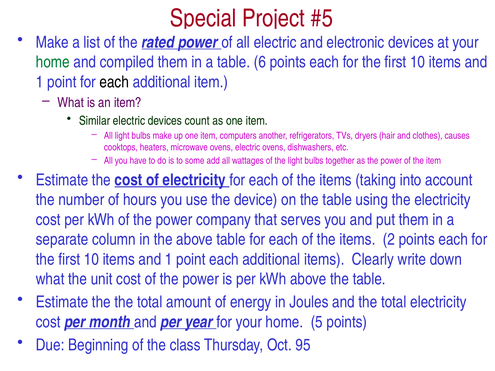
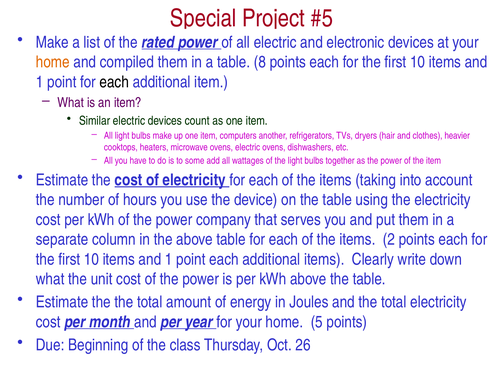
home colour: green -> orange (53, 62)
6: 6 -> 8 (260, 62)
causes: causes -> heavier (457, 136)
95: 95 -> 26 (303, 345)
